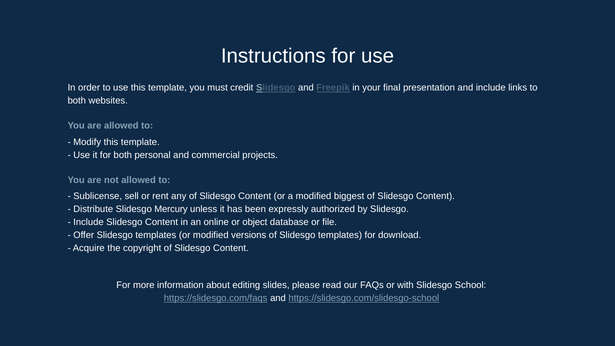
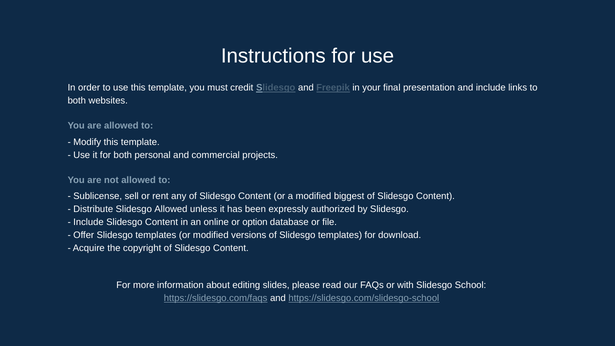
Slidesgo Mercury: Mercury -> Allowed (171, 209)
object: object -> option (255, 222)
